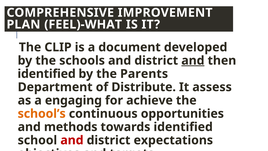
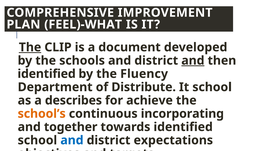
The underline: none -> present (30, 47)
Parents: Parents -> Fluency (144, 74)
It assess: assess -> school (212, 87)
engaging: engaging -> describes (73, 100)
opportunities: opportunities -> incorporating (182, 113)
methods: methods -> together (71, 127)
and colour: red -> blue (72, 140)
